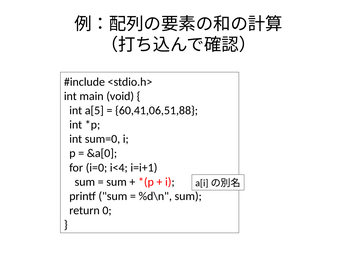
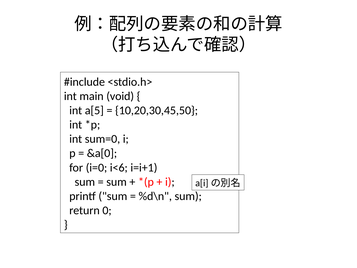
60,41,06,51,88: 60,41,06,51,88 -> 10,20,30,45,50 (157, 110)
i<4: i<4 -> i<6 (119, 167)
